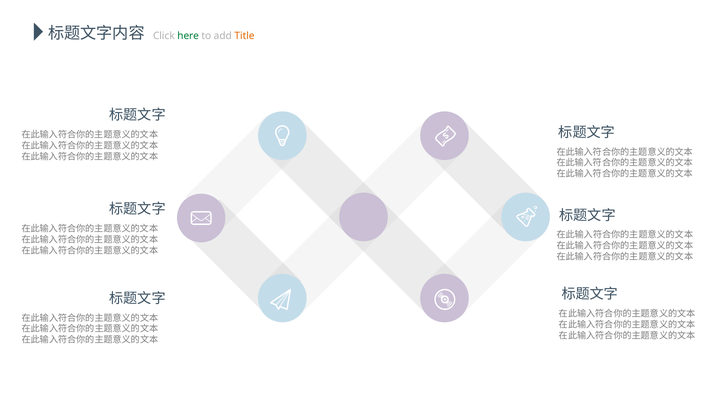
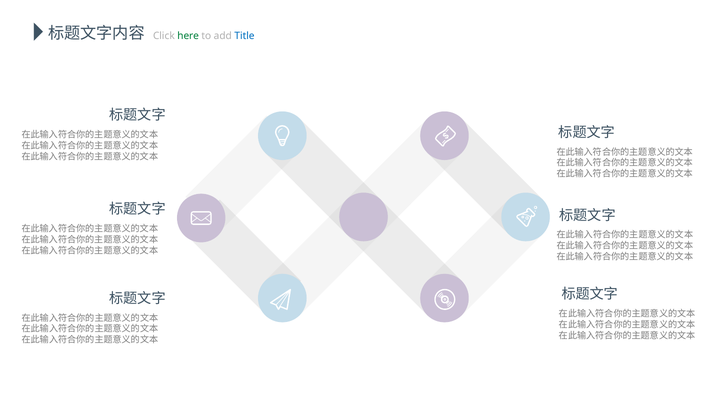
Title colour: orange -> blue (244, 36)
